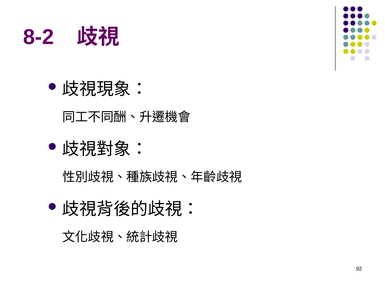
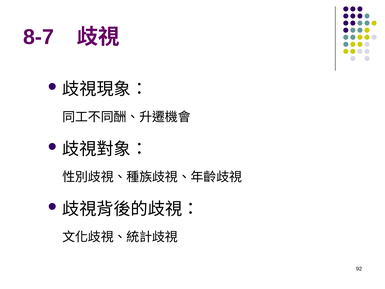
8-2: 8-2 -> 8-7 (39, 37)
